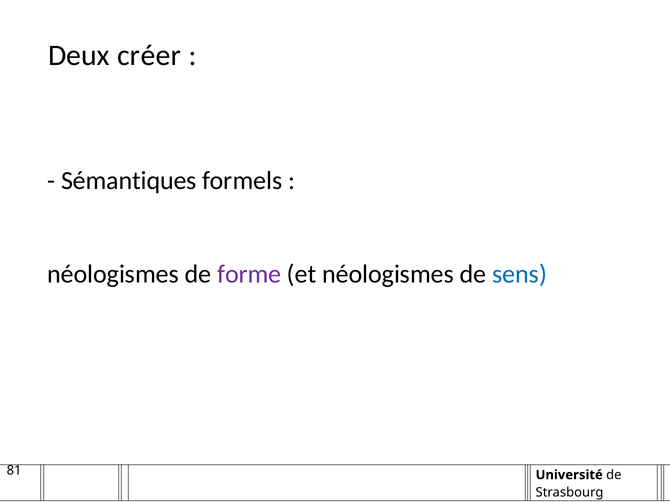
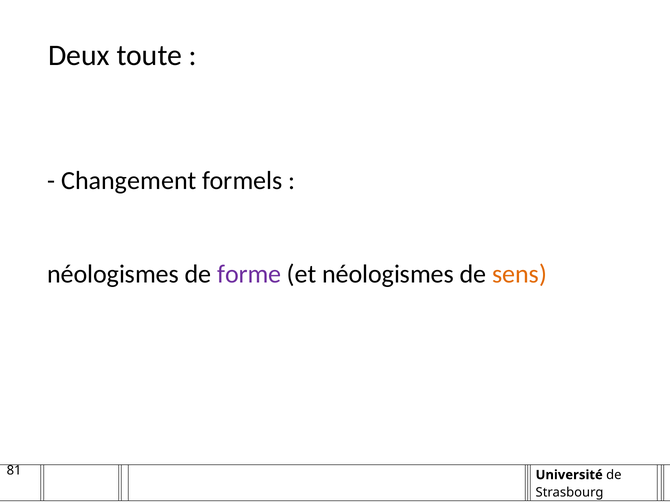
créer: créer -> toute (149, 56)
Sémantiques: Sémantiques -> Changement (129, 181)
sens colour: blue -> orange (520, 275)
